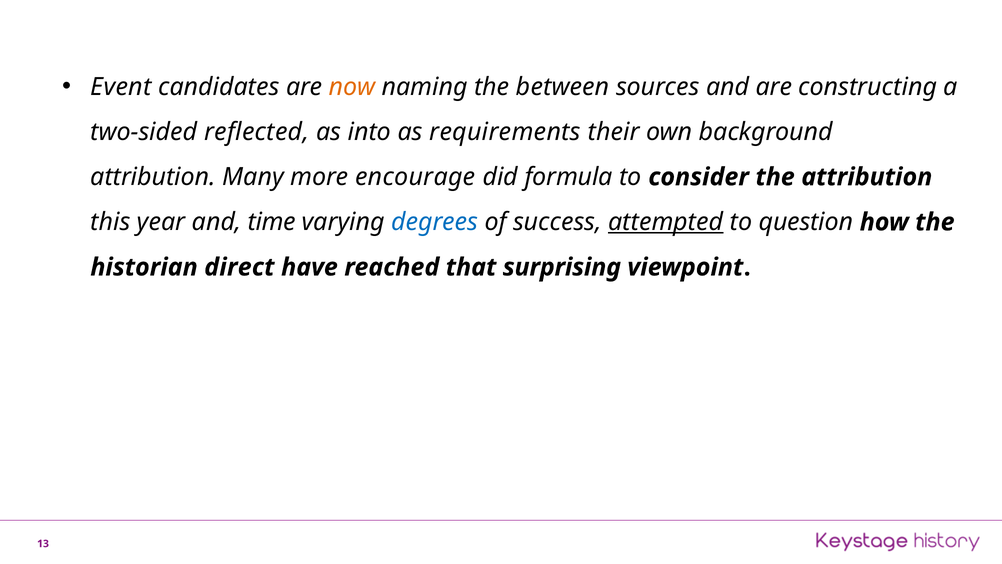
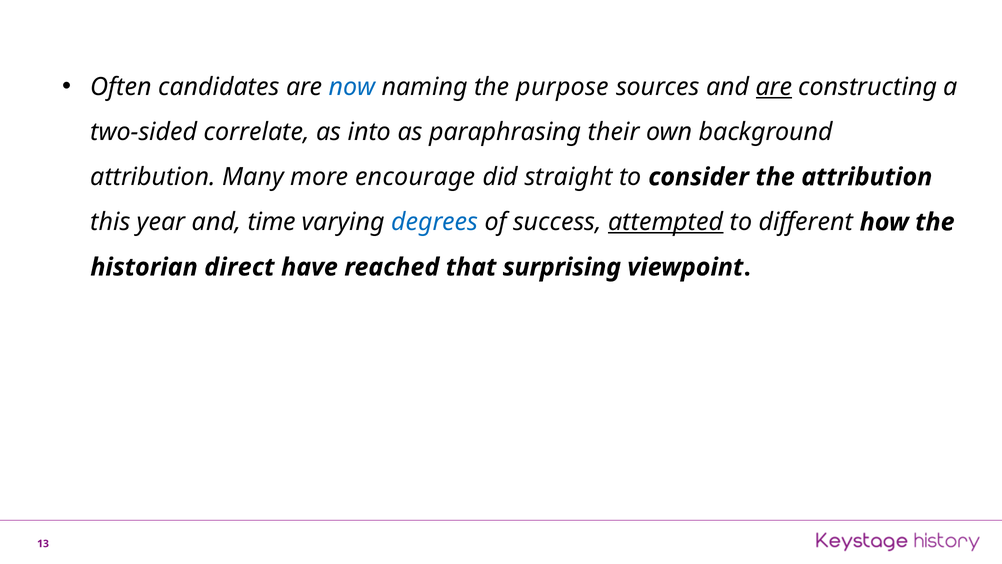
Event: Event -> Often (121, 87)
now colour: orange -> blue (352, 87)
between: between -> purpose (563, 87)
are underline: none -> present (774, 87)
reflected: reflected -> correlate (257, 132)
requirements: requirements -> paraphrasing (505, 132)
formula: formula -> straight (568, 177)
question: question -> different (806, 222)
